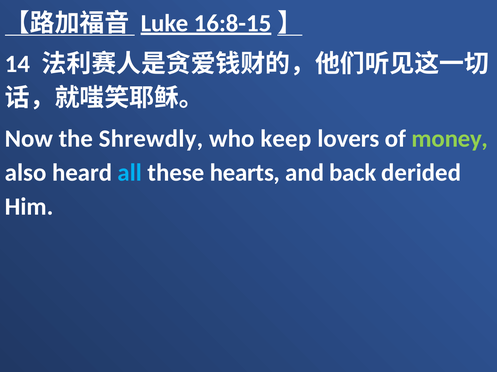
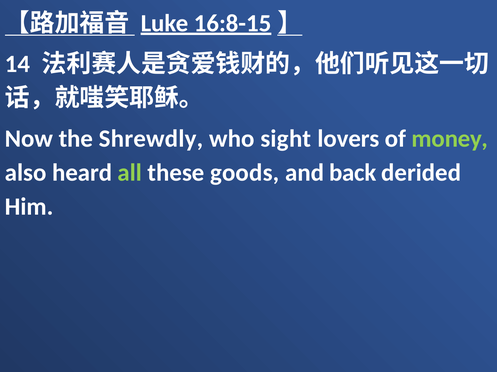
keep: keep -> sight (286, 139)
all colour: light blue -> light green (130, 173)
hearts: hearts -> goods (245, 173)
